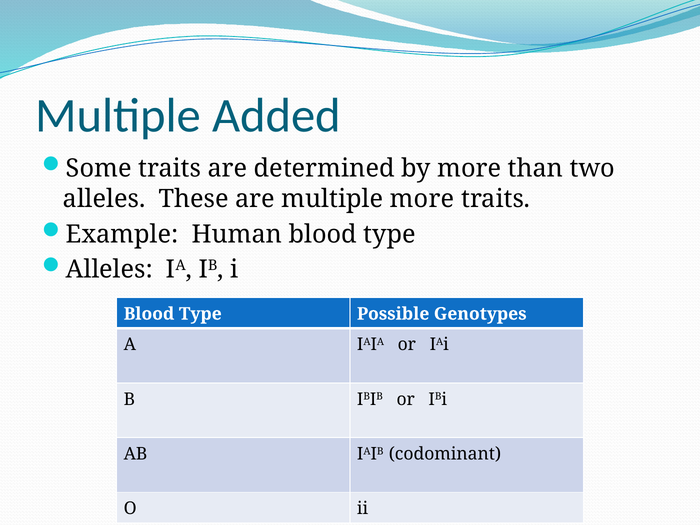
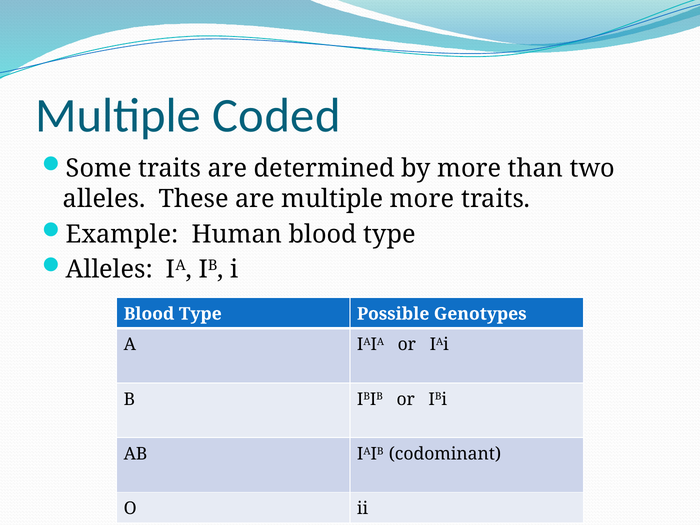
Added: Added -> Coded (276, 116)
